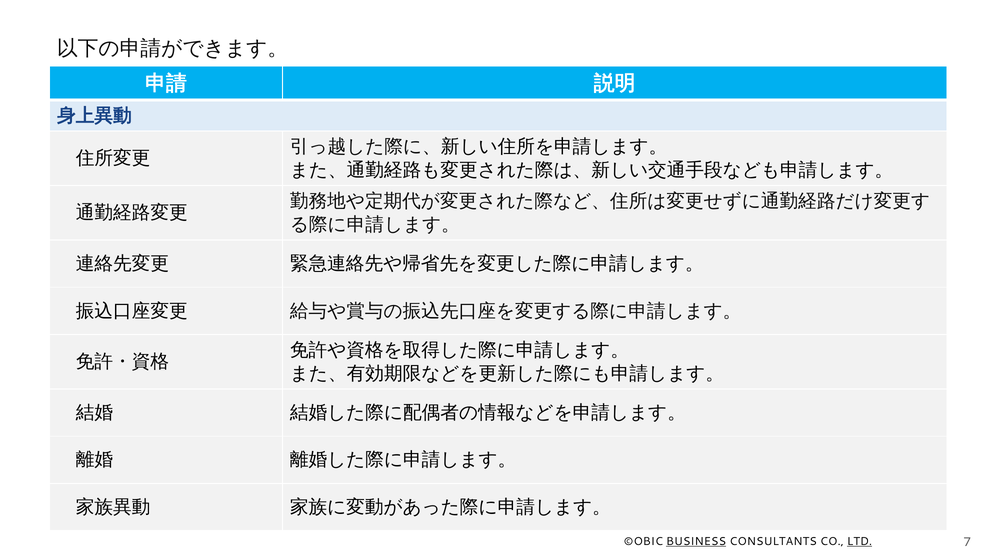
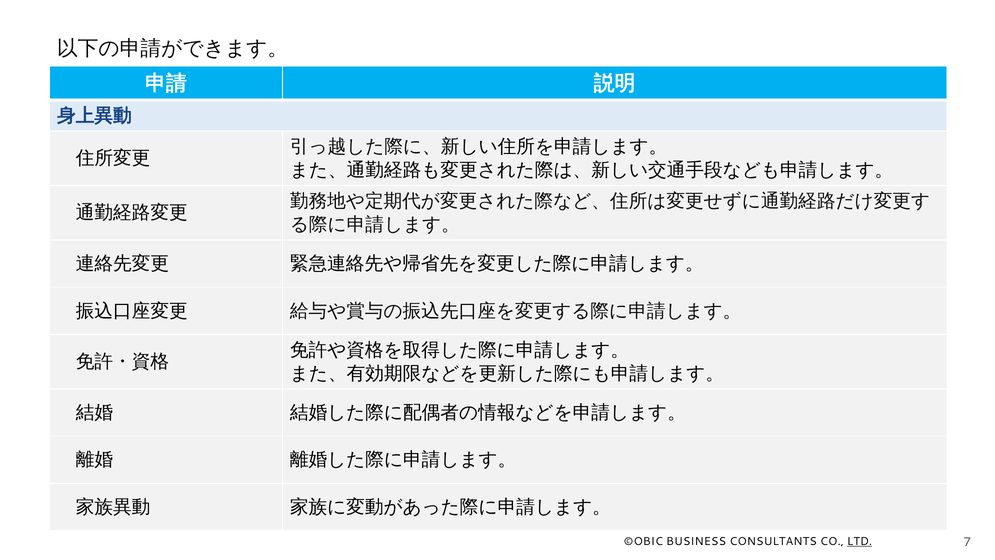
BUSINESS underline: present -> none (696, 541)
